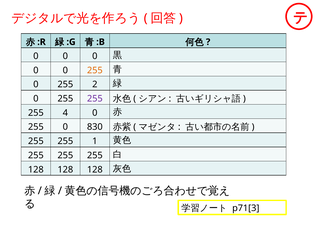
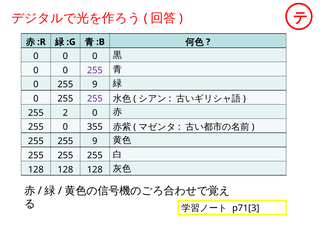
255 colour: orange -> purple (95, 70)
0 255 2: 2 -> 9 (95, 85)
4: 4 -> 2 (65, 113)
830: 830 -> 355 (95, 127)
255 255 1: 1 -> 9 (95, 141)
